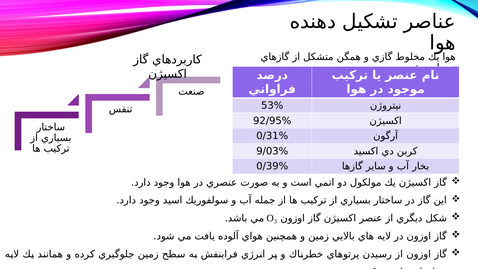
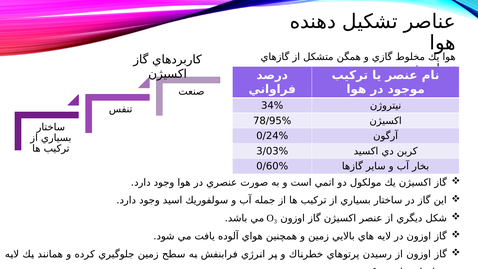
53%: 53% -> 34% (272, 106)
92/95%: 92/95% -> 78/95% (272, 121)
0/31%: 0/31% -> 0/24% (272, 136)
9/03%: 9/03% -> 3/03% (272, 151)
0/39%: 0/39% -> 0/60% (272, 166)
